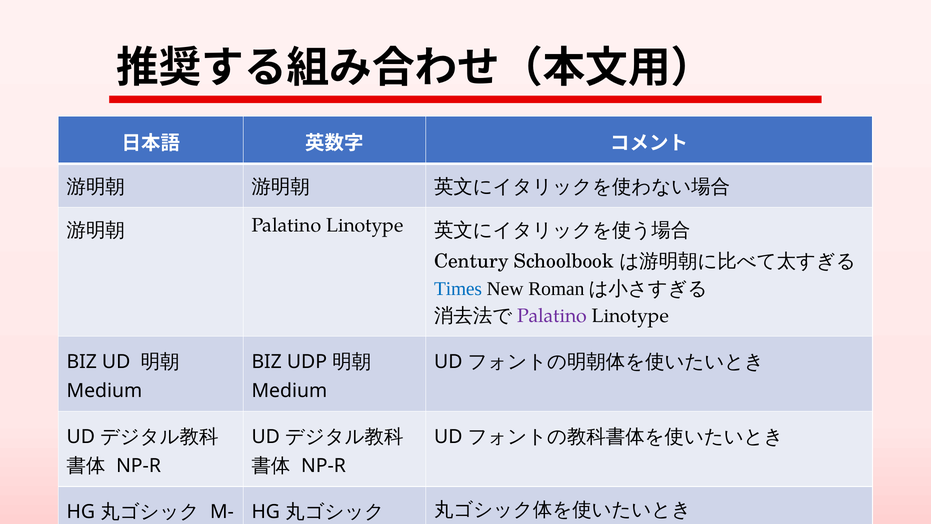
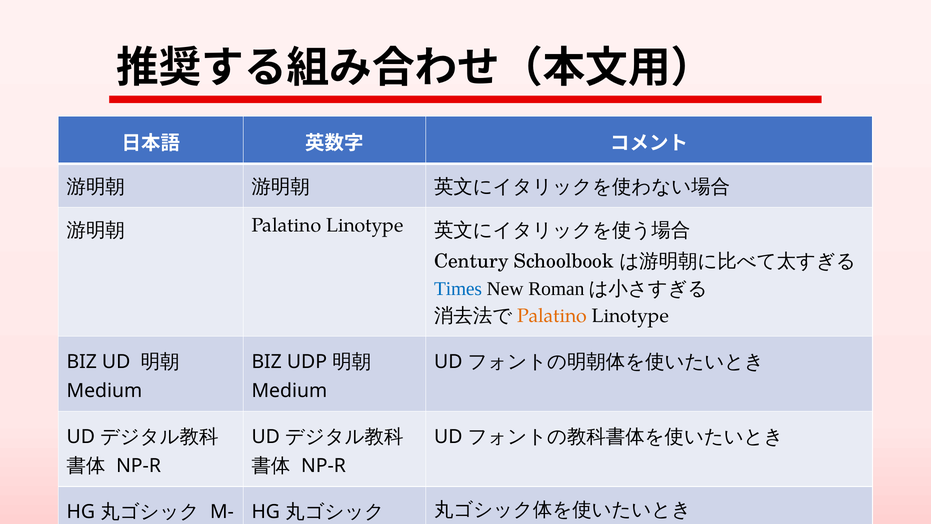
Palatino colour: purple -> orange (552, 316)
